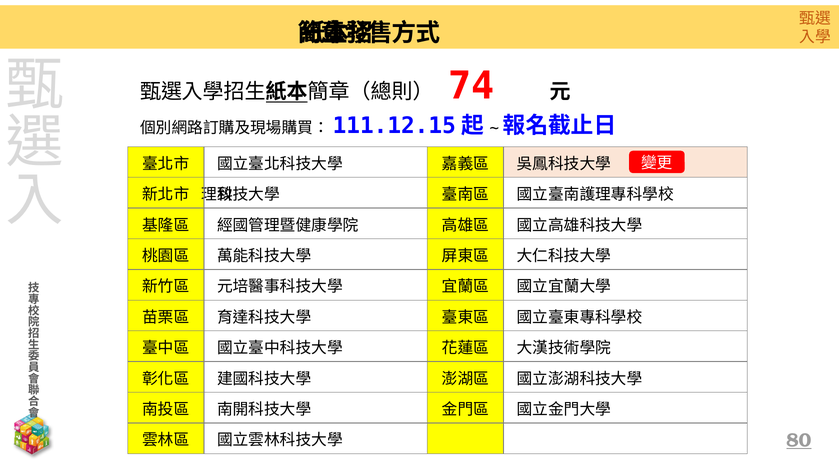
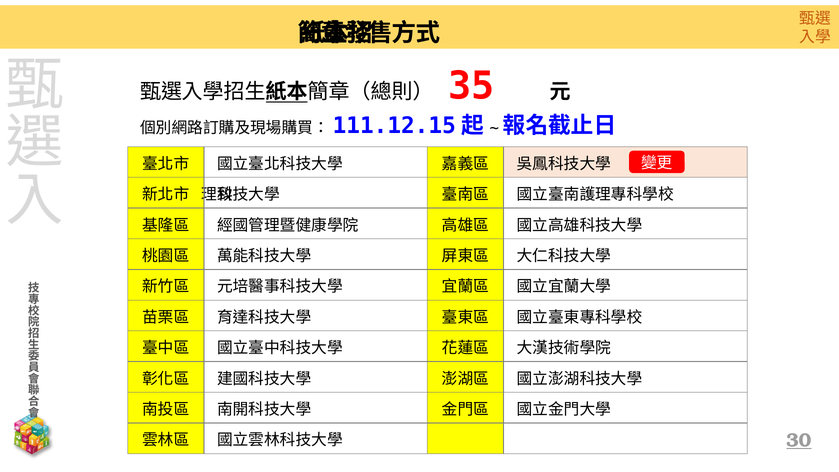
74: 74 -> 35 (471, 86)
80: 80 -> 30 (799, 440)
